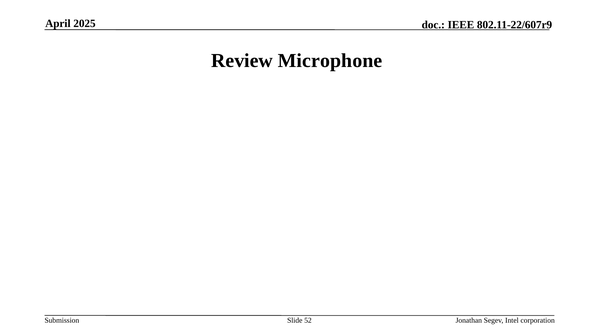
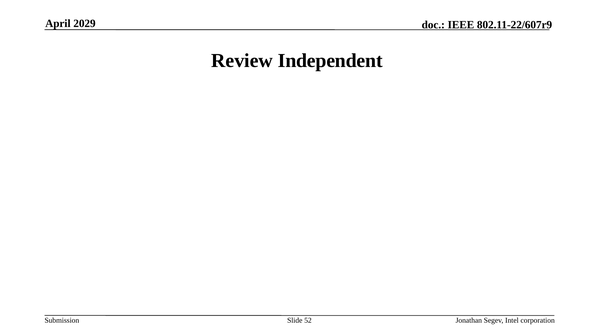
2025: 2025 -> 2029 (85, 24)
Microphone: Microphone -> Independent (330, 61)
